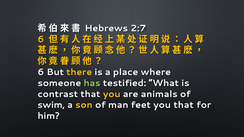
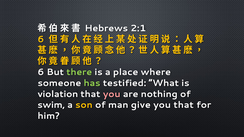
2:7: 2:7 -> 2:1 (138, 28)
there colour: yellow -> light green (79, 72)
contrast: contrast -> violation (58, 94)
you colour: yellow -> pink (112, 94)
animals: animals -> nothing (159, 94)
feet: feet -> give (141, 105)
